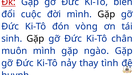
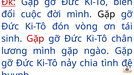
Gặp colour: black -> red (35, 39)
muôn: muôn -> lương (14, 51)
thay: thay -> chia (89, 63)
